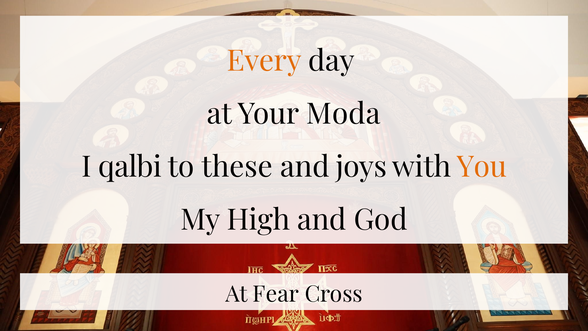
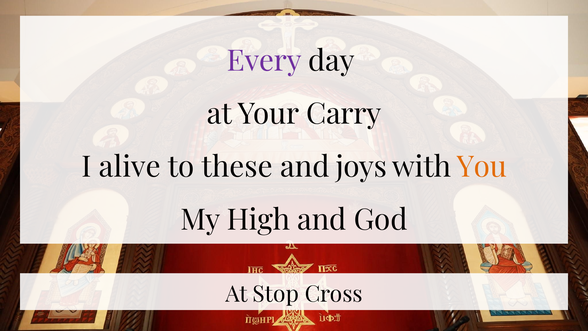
Every colour: orange -> purple (264, 61)
Moda: Moda -> Carry (344, 114)
qalbi: qalbi -> alive (130, 167)
Fear: Fear -> Stop (276, 294)
